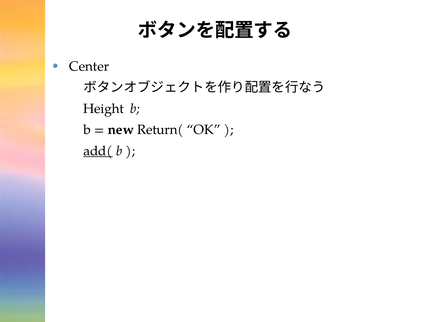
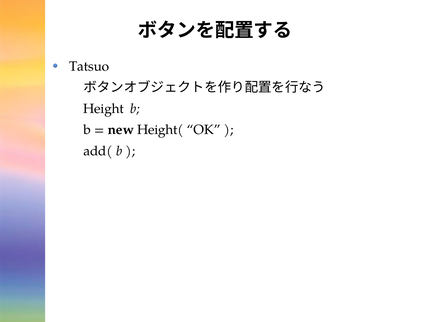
Center: Center -> Tatsuo (89, 67)
Return(: Return( -> Height( (160, 130)
add( underline: present -> none (98, 151)
